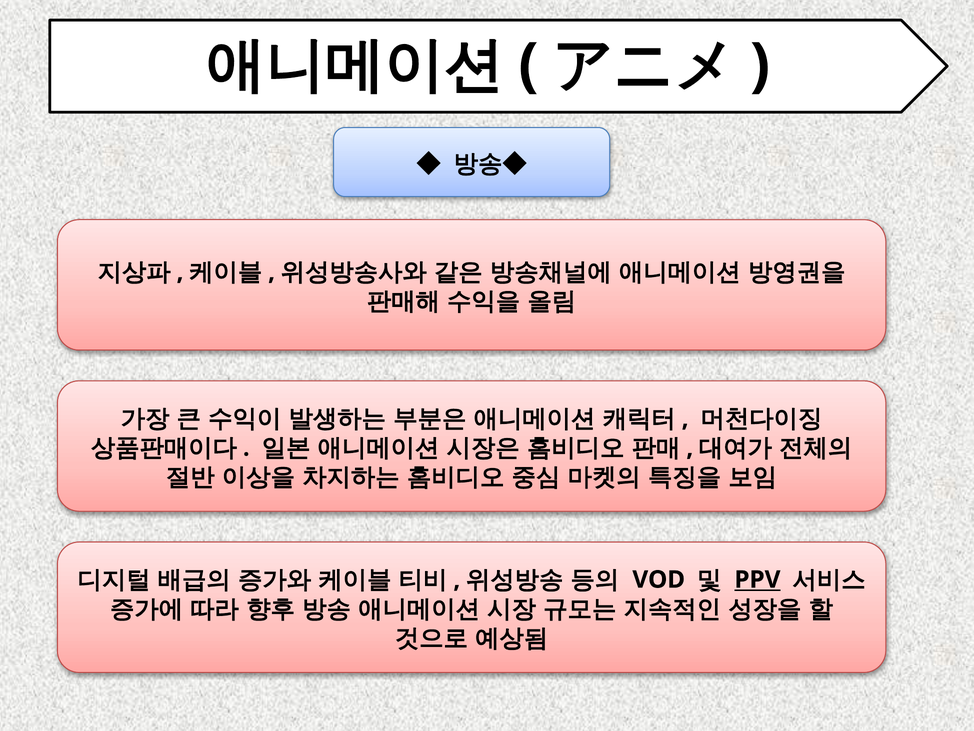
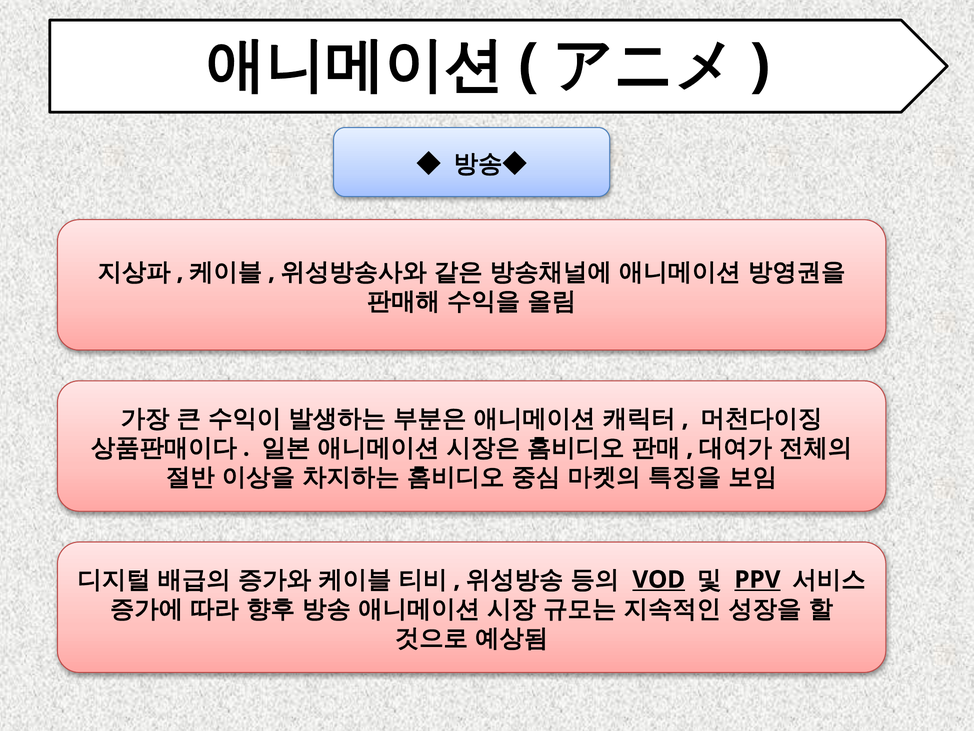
VOD underline: none -> present (659, 579)
